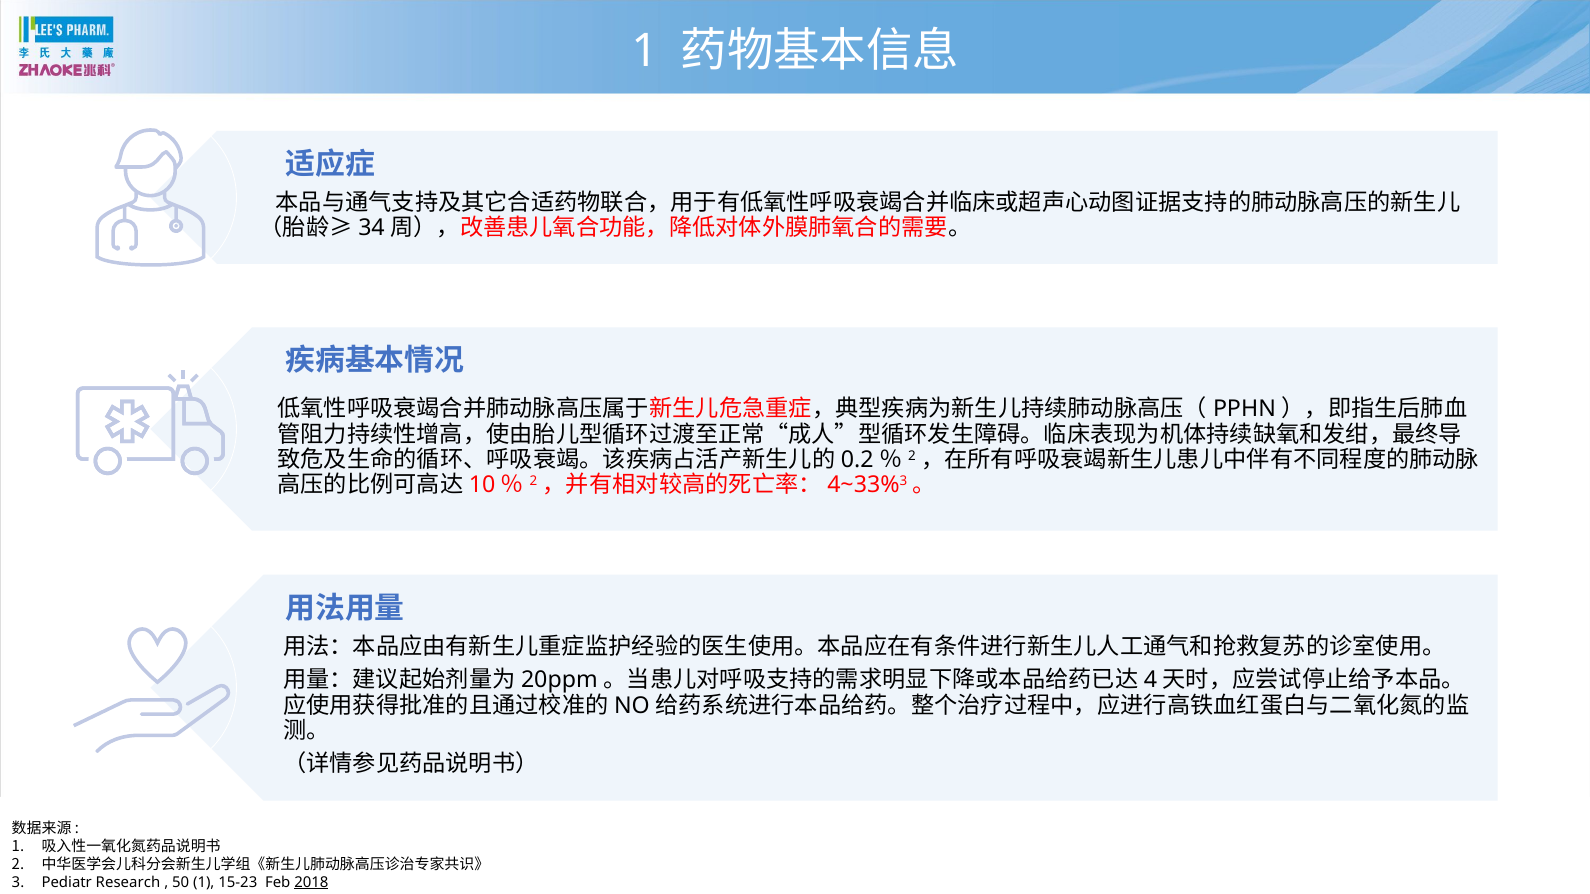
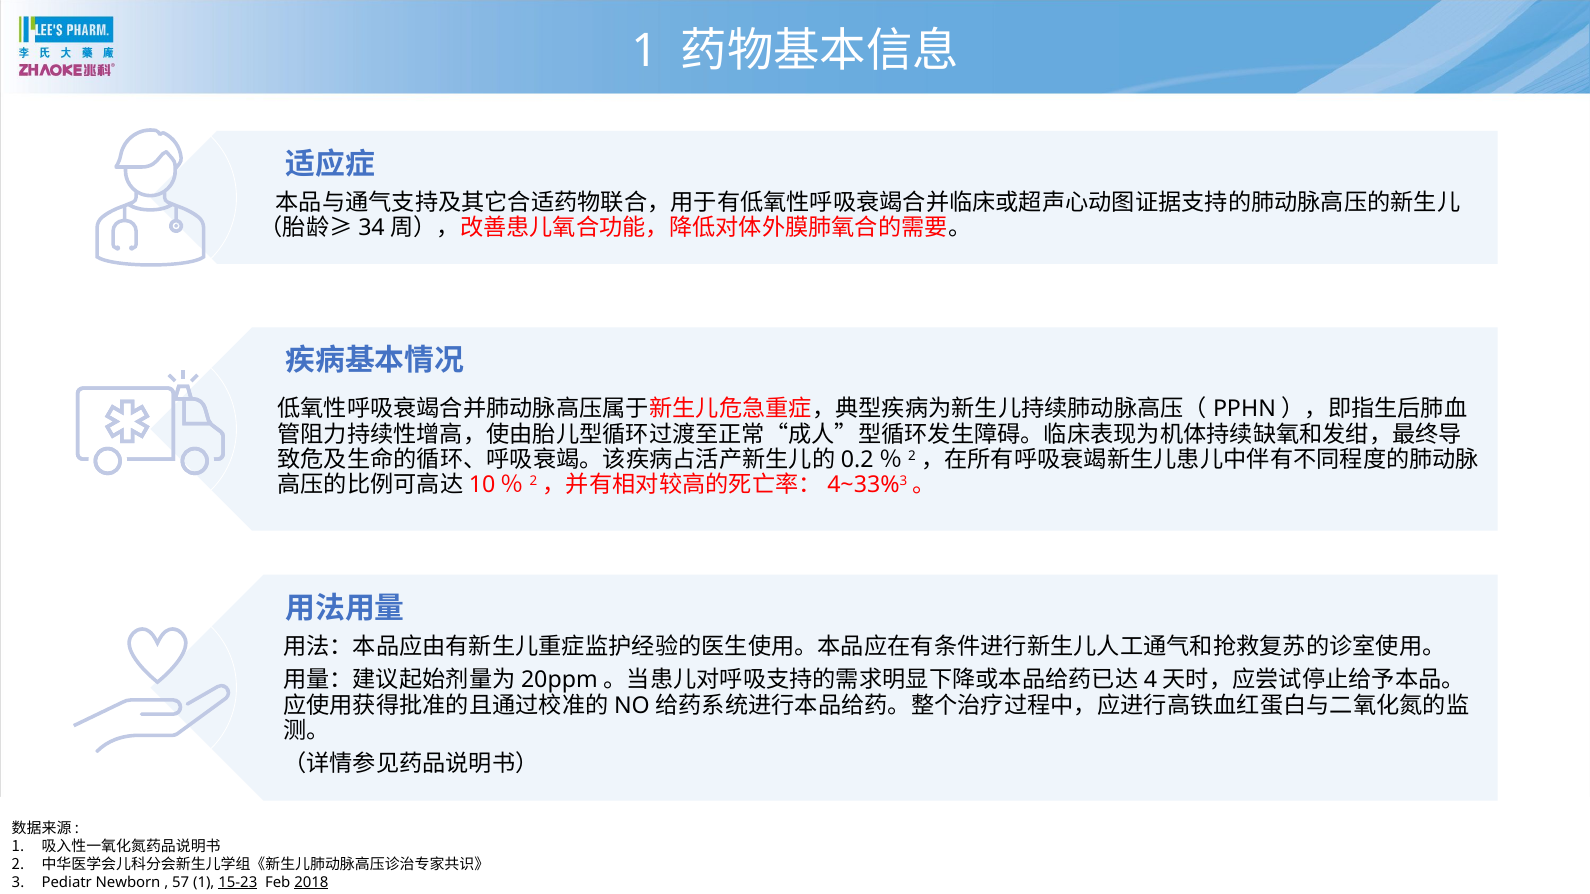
Research: Research -> Newborn (128, 883)
50: 50 -> 57 (181, 883)
15-23 underline: none -> present (238, 883)
